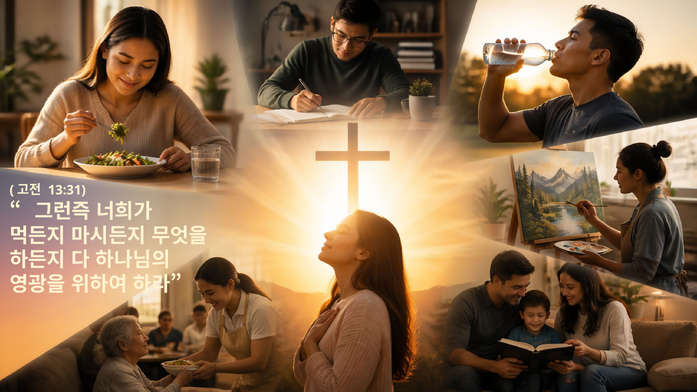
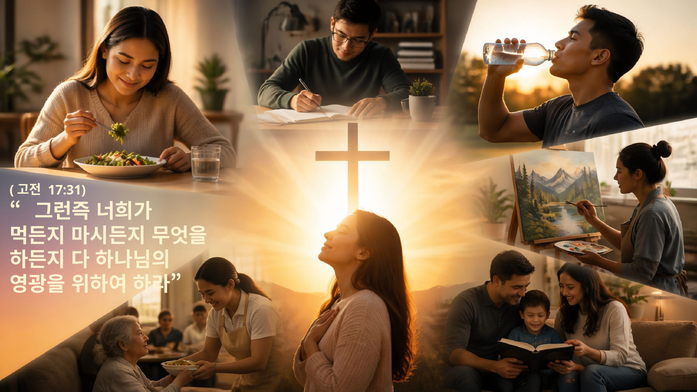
13:31: 13:31 -> 17:31 (67, 190)
